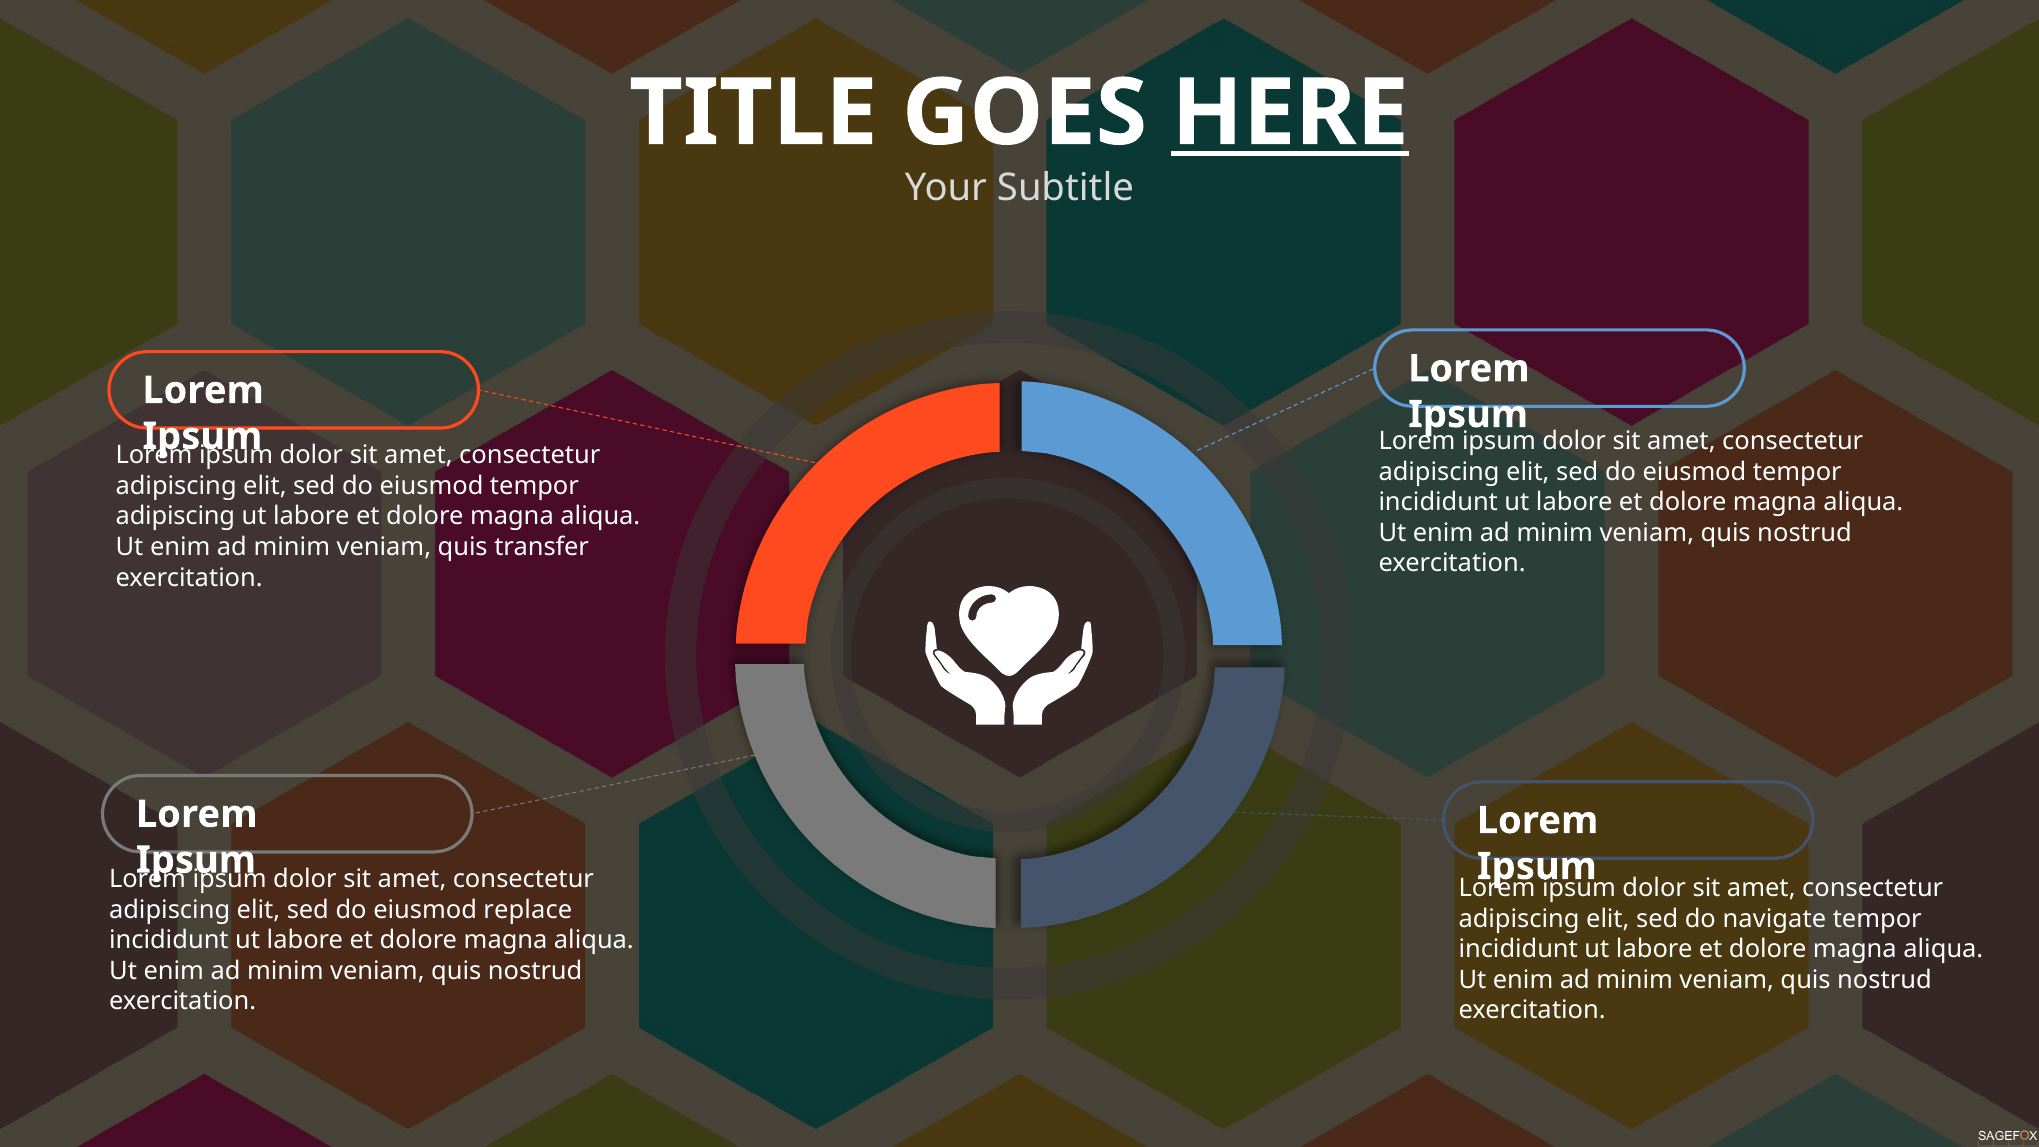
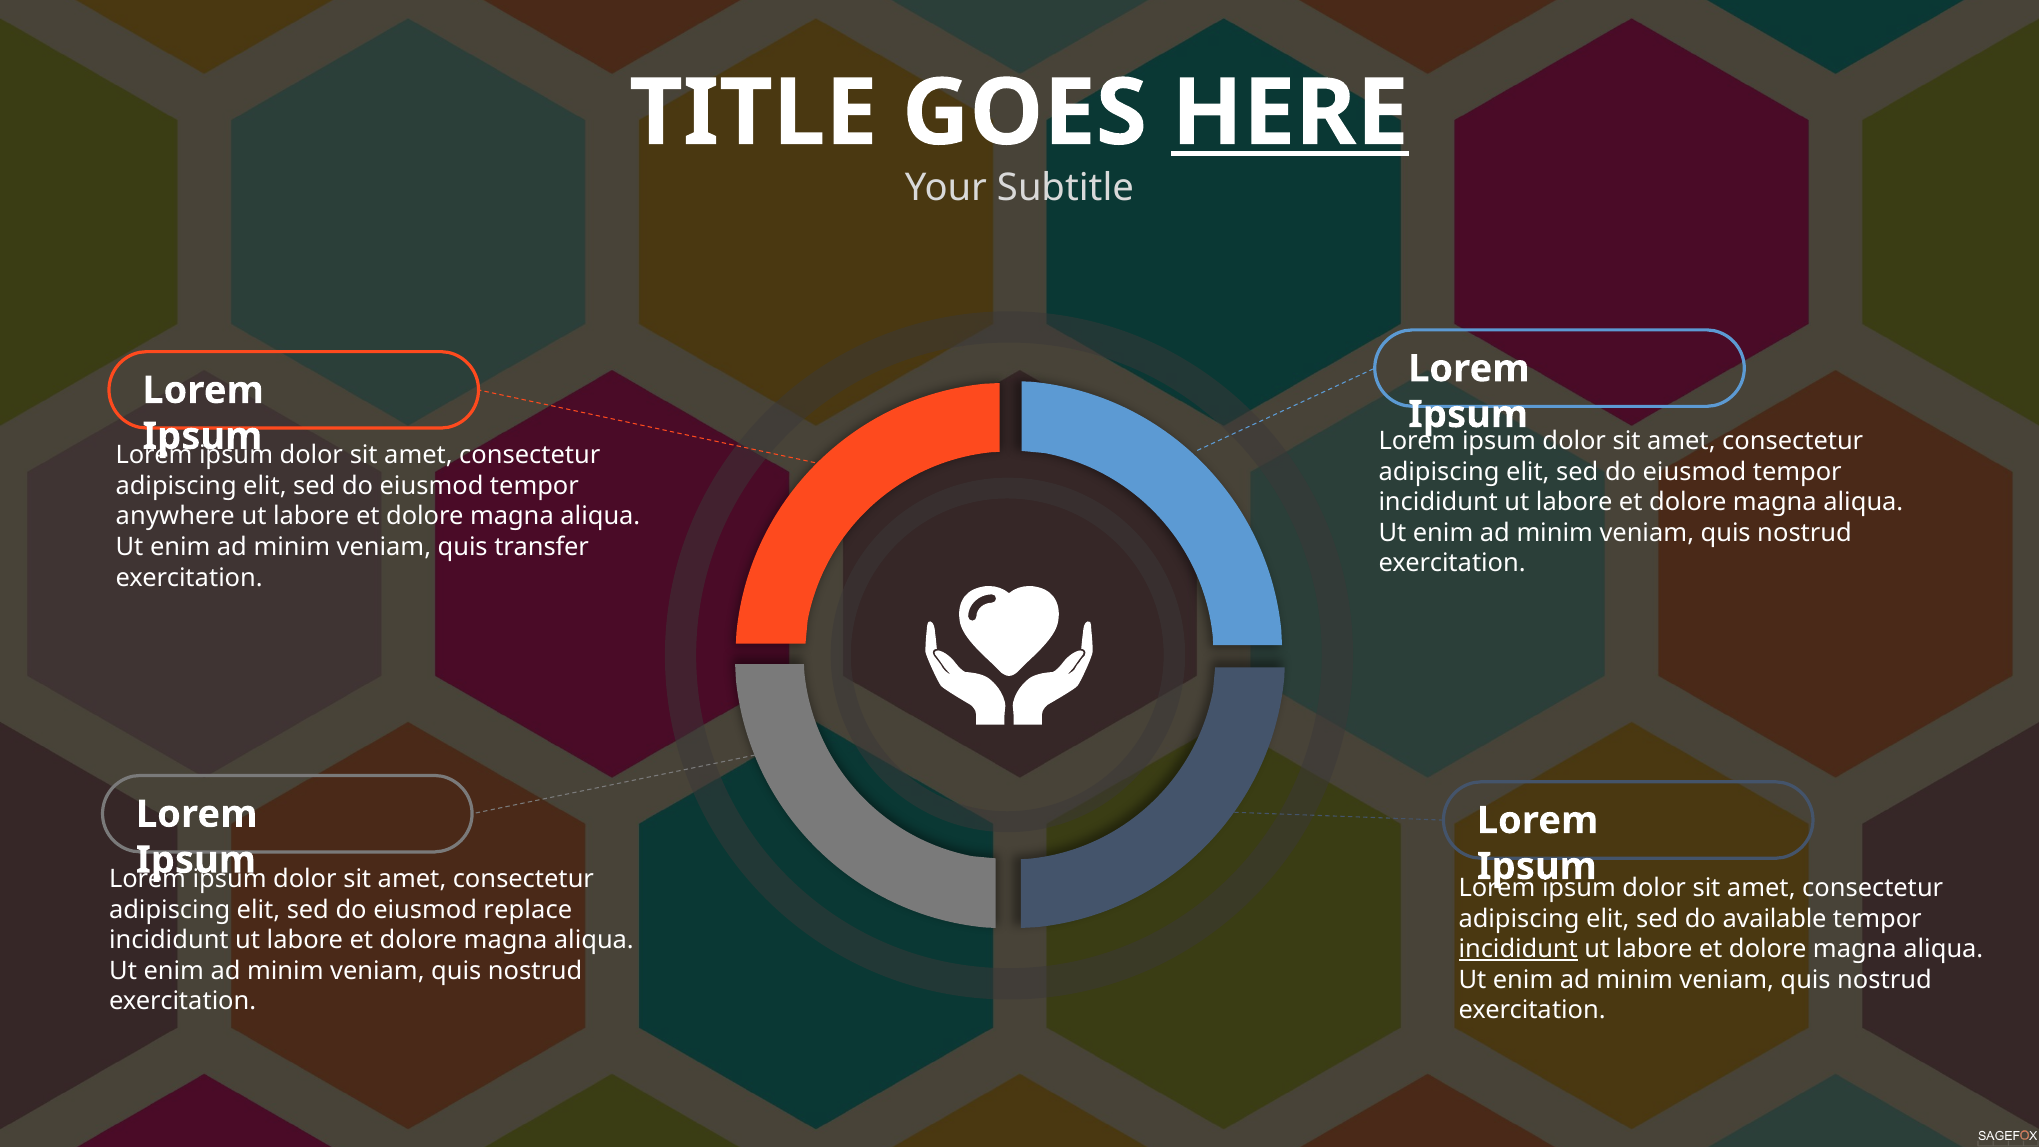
adipiscing: adipiscing -> anywhere (175, 516)
navigate: navigate -> available (1775, 919)
incididunt underline: none -> present (1518, 949)
